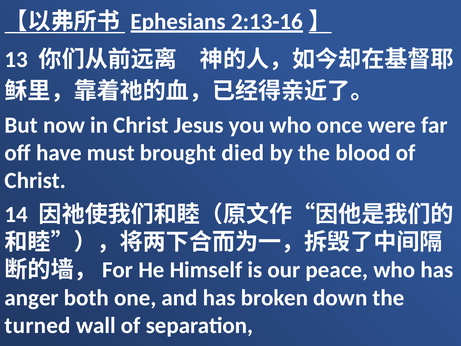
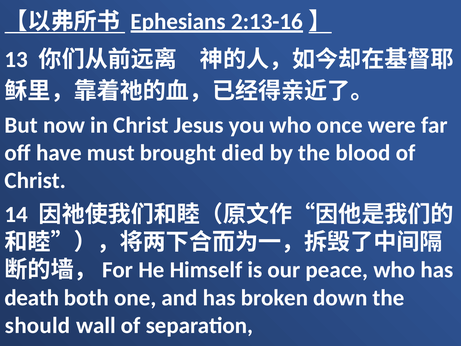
anger: anger -> death (32, 298)
turned: turned -> should (38, 325)
